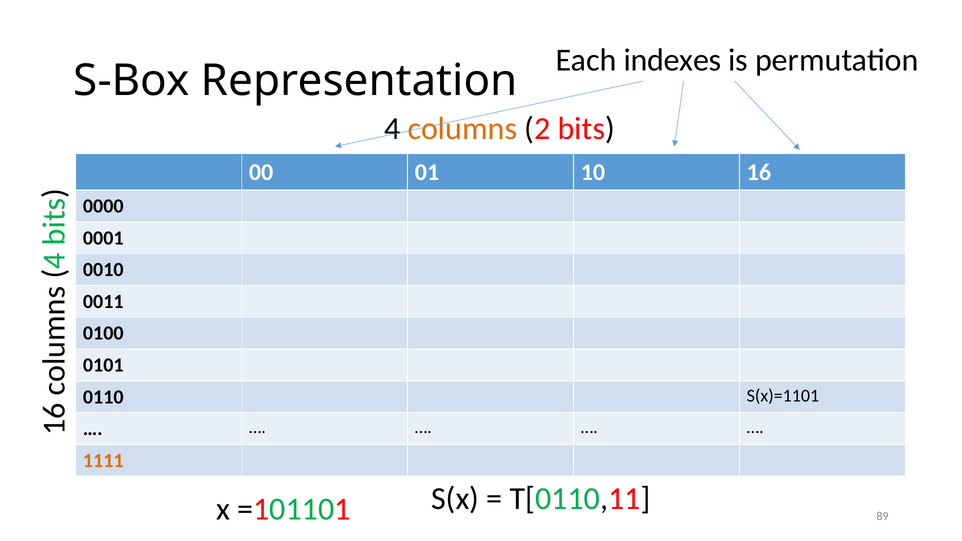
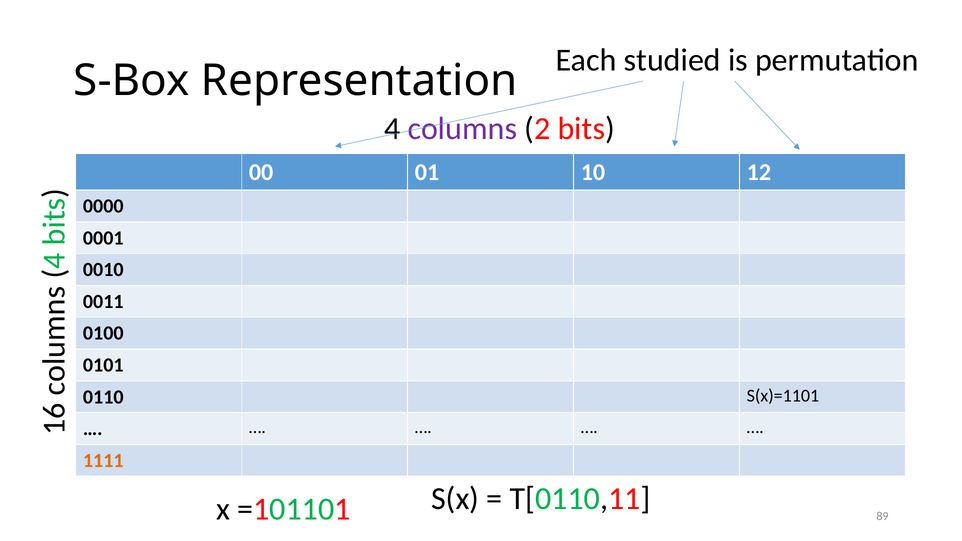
indexes: indexes -> studied (672, 60)
columns colour: orange -> purple (462, 129)
16: 16 -> 12 (759, 172)
